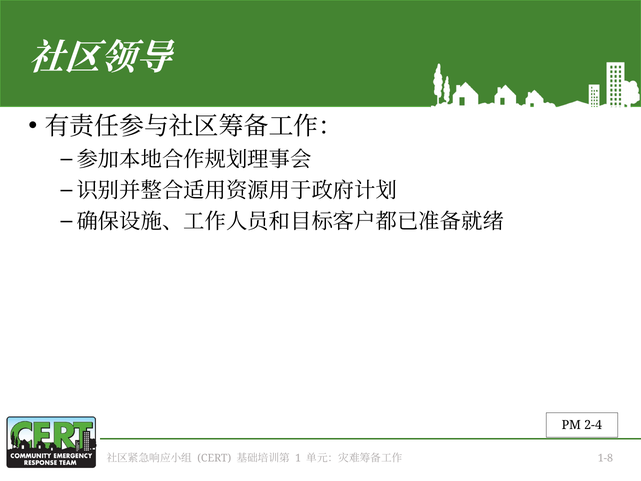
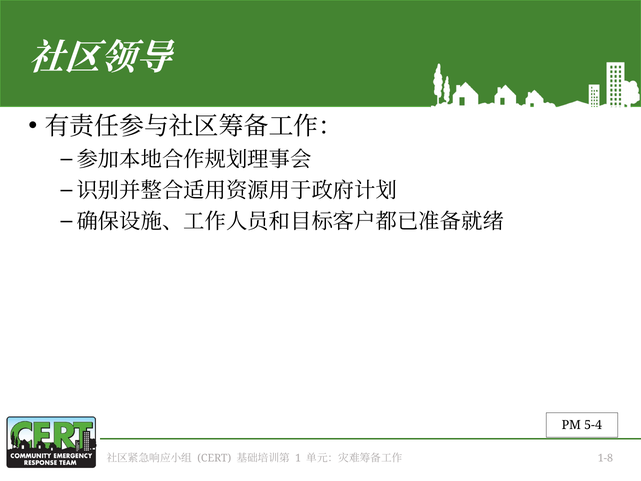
2-4: 2-4 -> 5-4 (593, 425)
